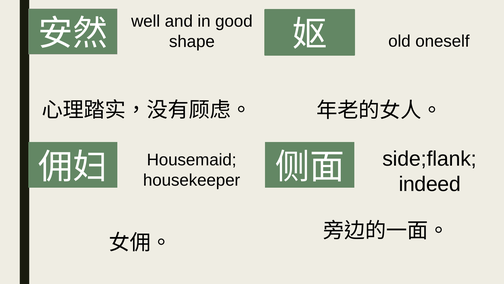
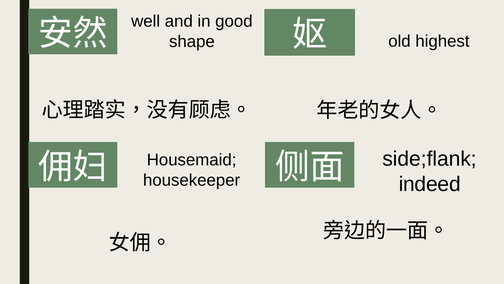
oneself: oneself -> highest (442, 41)
